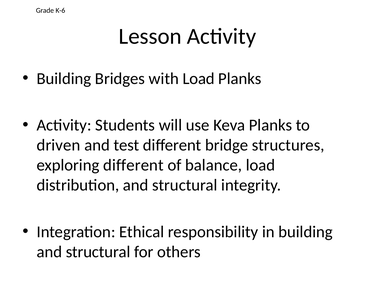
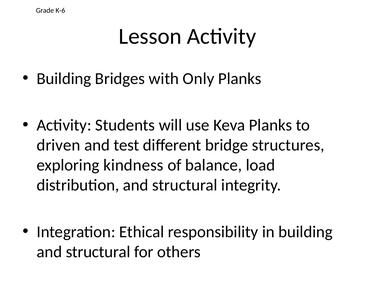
with Load: Load -> Only (198, 79)
exploring different: different -> kindness (133, 165)
